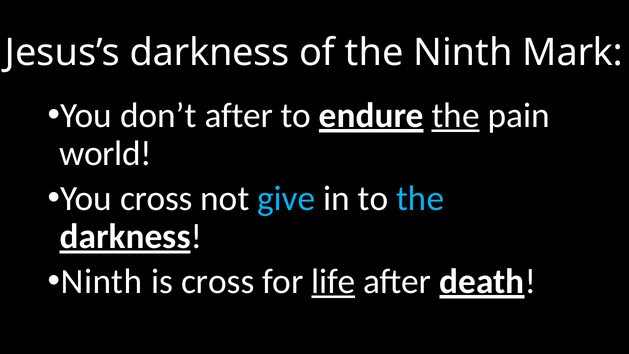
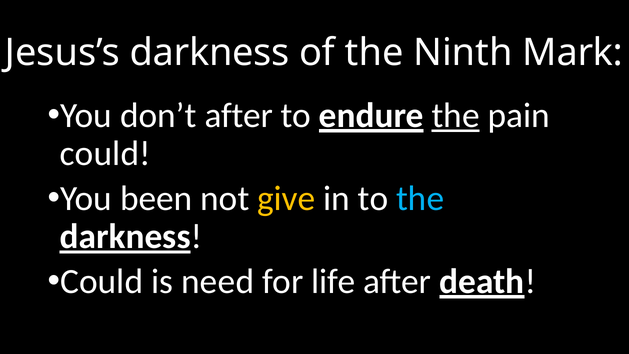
world: world -> could (105, 154)
You cross: cross -> been (156, 198)
give colour: light blue -> yellow (286, 198)
Ninth: Ninth -> Could (102, 281)
is cross: cross -> need (218, 281)
life underline: present -> none (333, 281)
